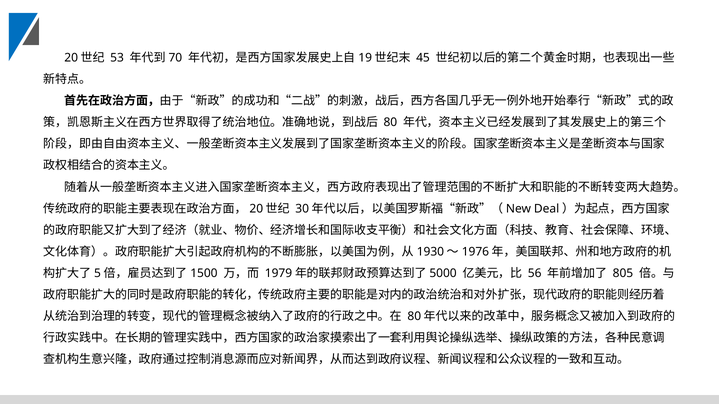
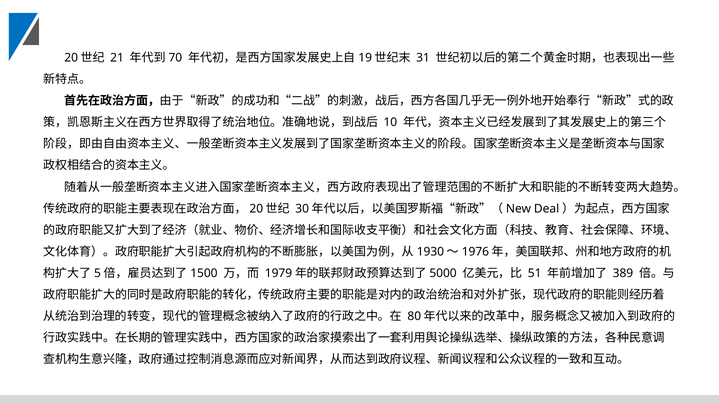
53: 53 -> 21 (117, 58)
45: 45 -> 31 (423, 58)
80: 80 -> 10 (390, 123)
56: 56 -> 51 (535, 273)
805: 805 -> 389 (623, 273)
